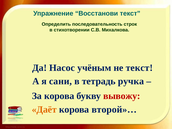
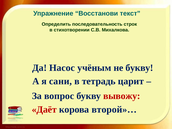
не текст: текст -> букву (139, 68)
ручка: ручка -> царит (131, 81)
За корова: корова -> вопрос (59, 96)
Даёт colour: orange -> red (44, 109)
